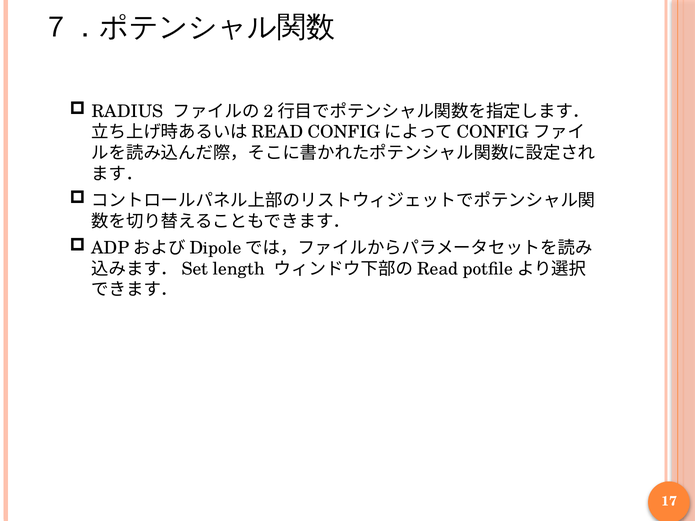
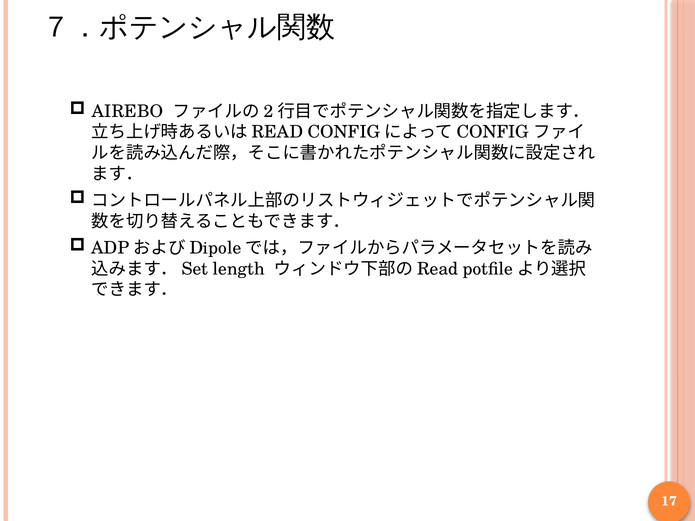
RADIUS: RADIUS -> AIREBO (127, 111)
